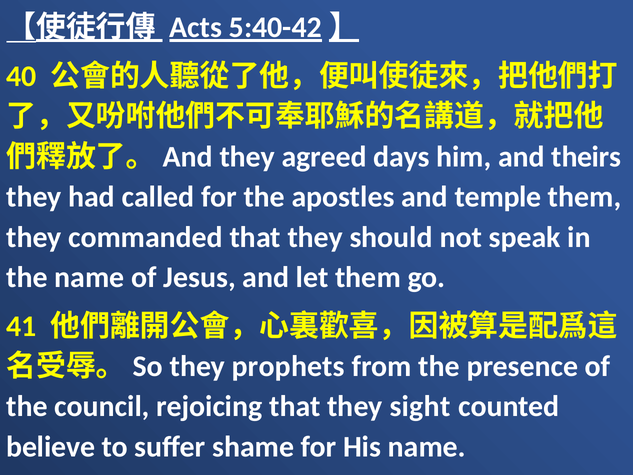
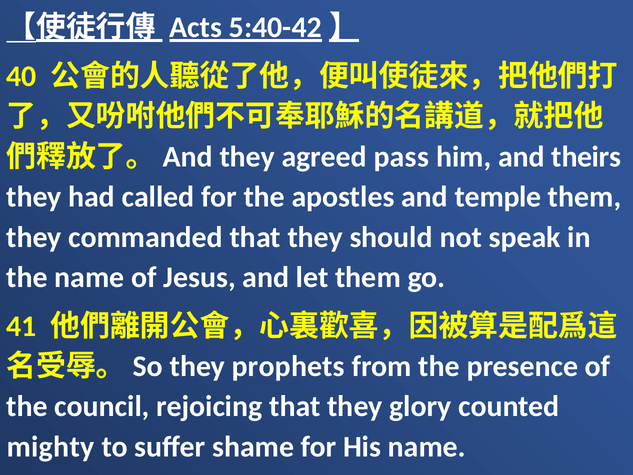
days: days -> pass (401, 157)
sight: sight -> glory (420, 406)
believe: believe -> mighty (50, 447)
